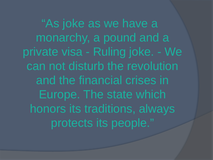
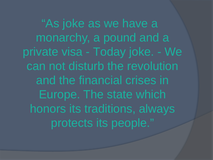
Ruling: Ruling -> Today (109, 52)
